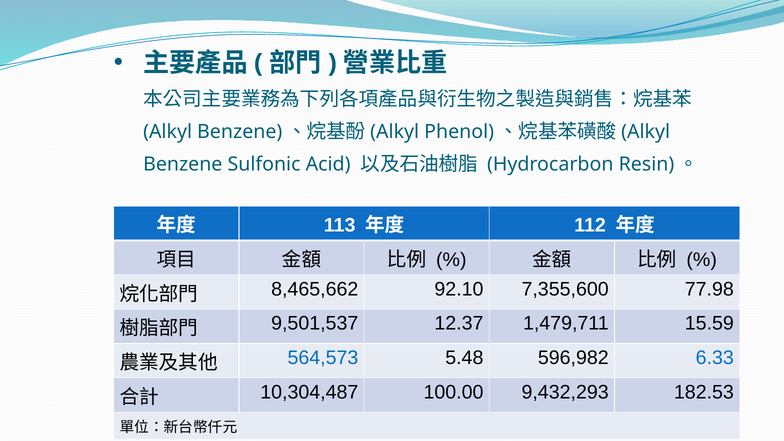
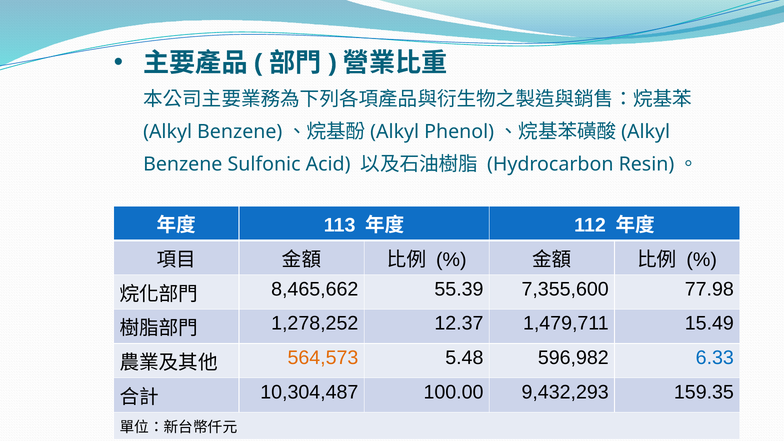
92.10: 92.10 -> 55.39 (459, 289)
9,501,537: 9,501,537 -> 1,278,252 (315, 323)
15.59: 15.59 -> 15.49 (709, 323)
564,573 colour: blue -> orange (323, 358)
182.53: 182.53 -> 159.35 (704, 392)
